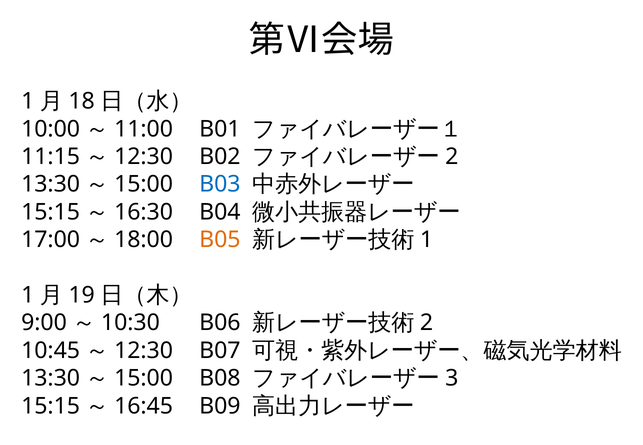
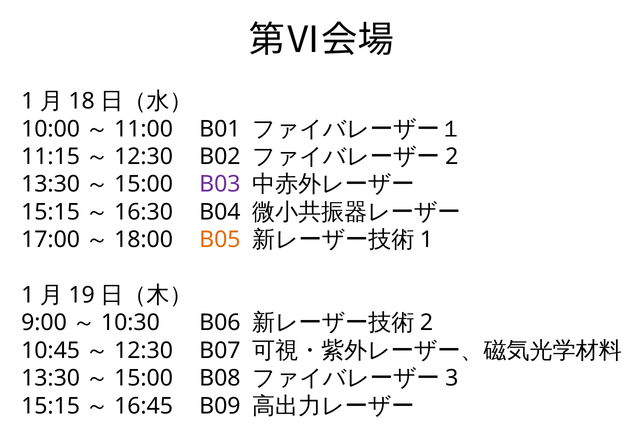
B03 colour: blue -> purple (220, 184)
